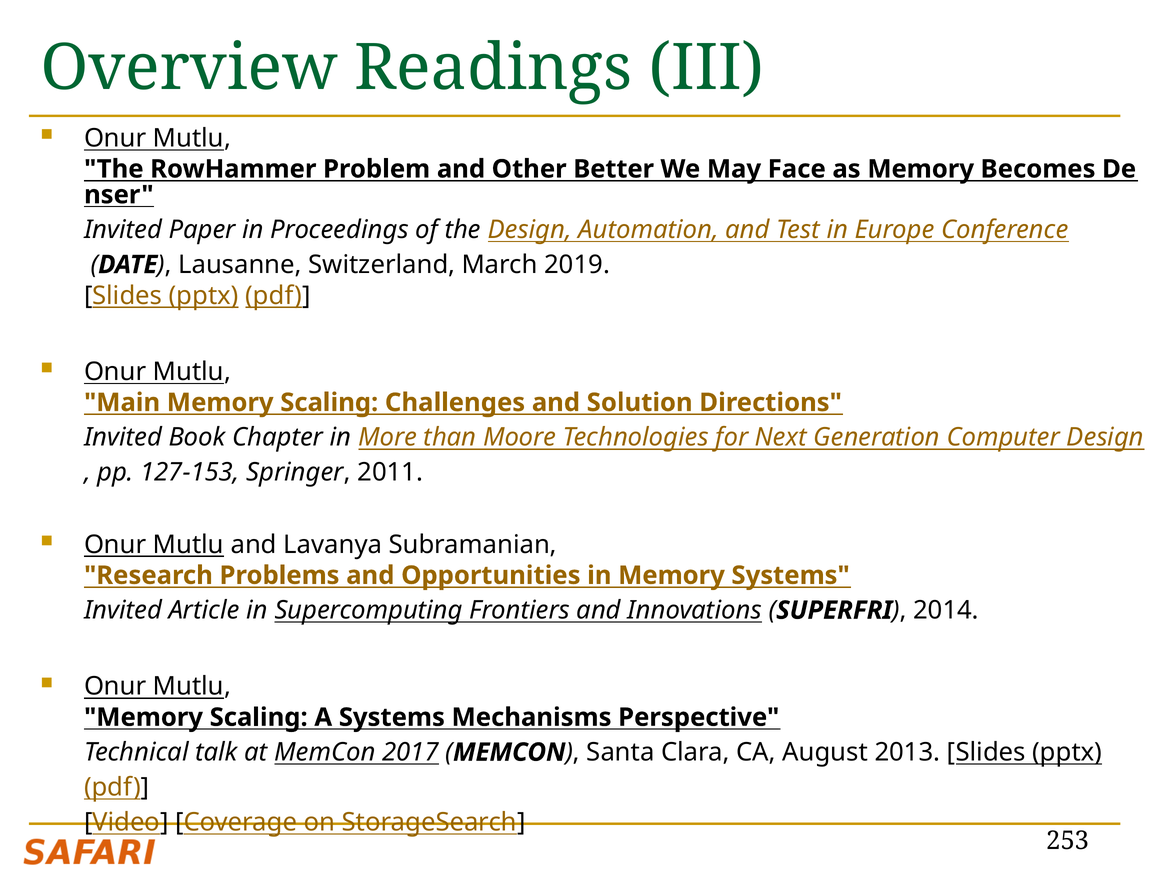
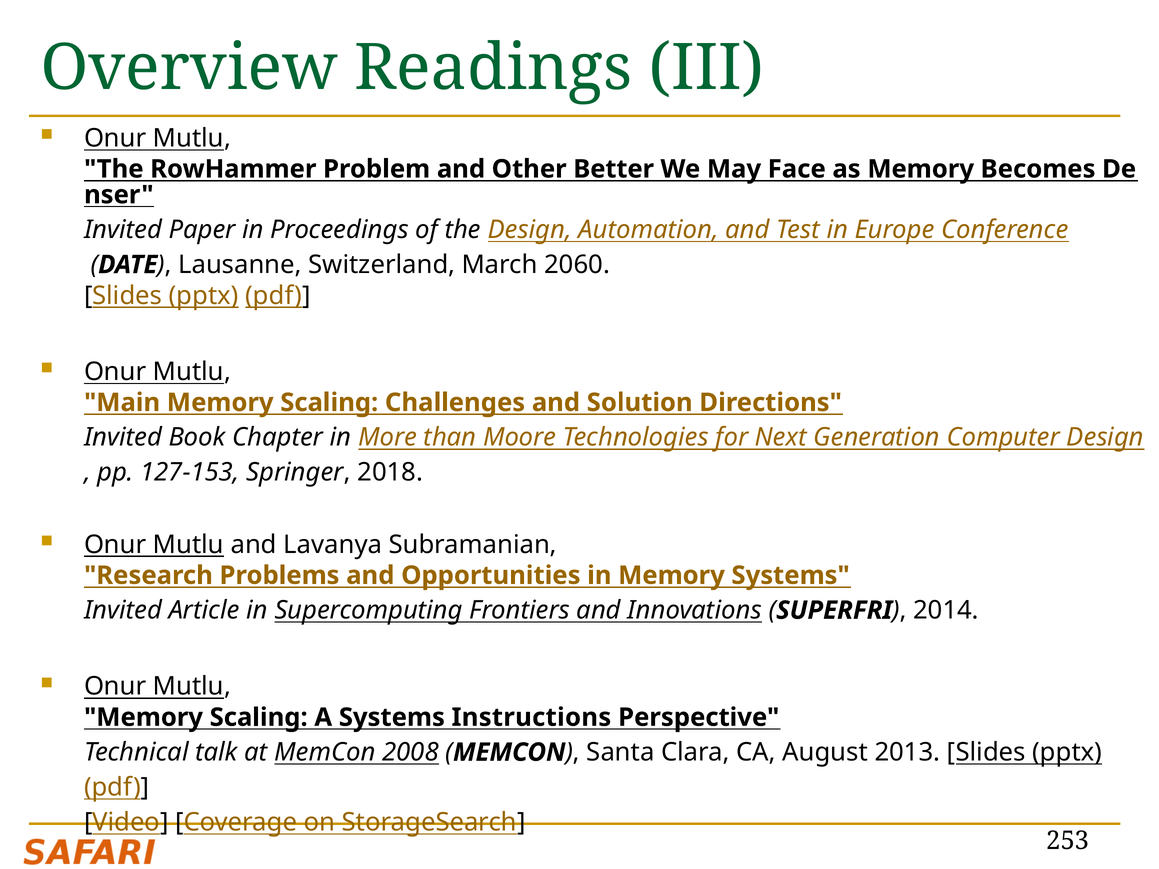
2019: 2019 -> 2060 (577, 265)
2011: 2011 -> 2018 (390, 473)
Mechanisms: Mechanisms -> Instructions (531, 718)
2017: 2017 -> 2008 (410, 753)
